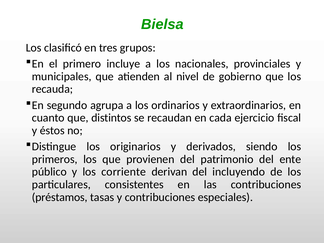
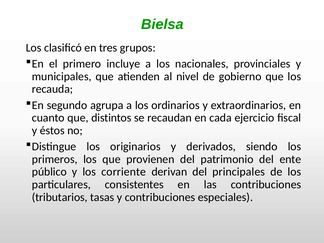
incluyendo: incluyendo -> principales (239, 172)
préstamos: préstamos -> tributarios (60, 197)
